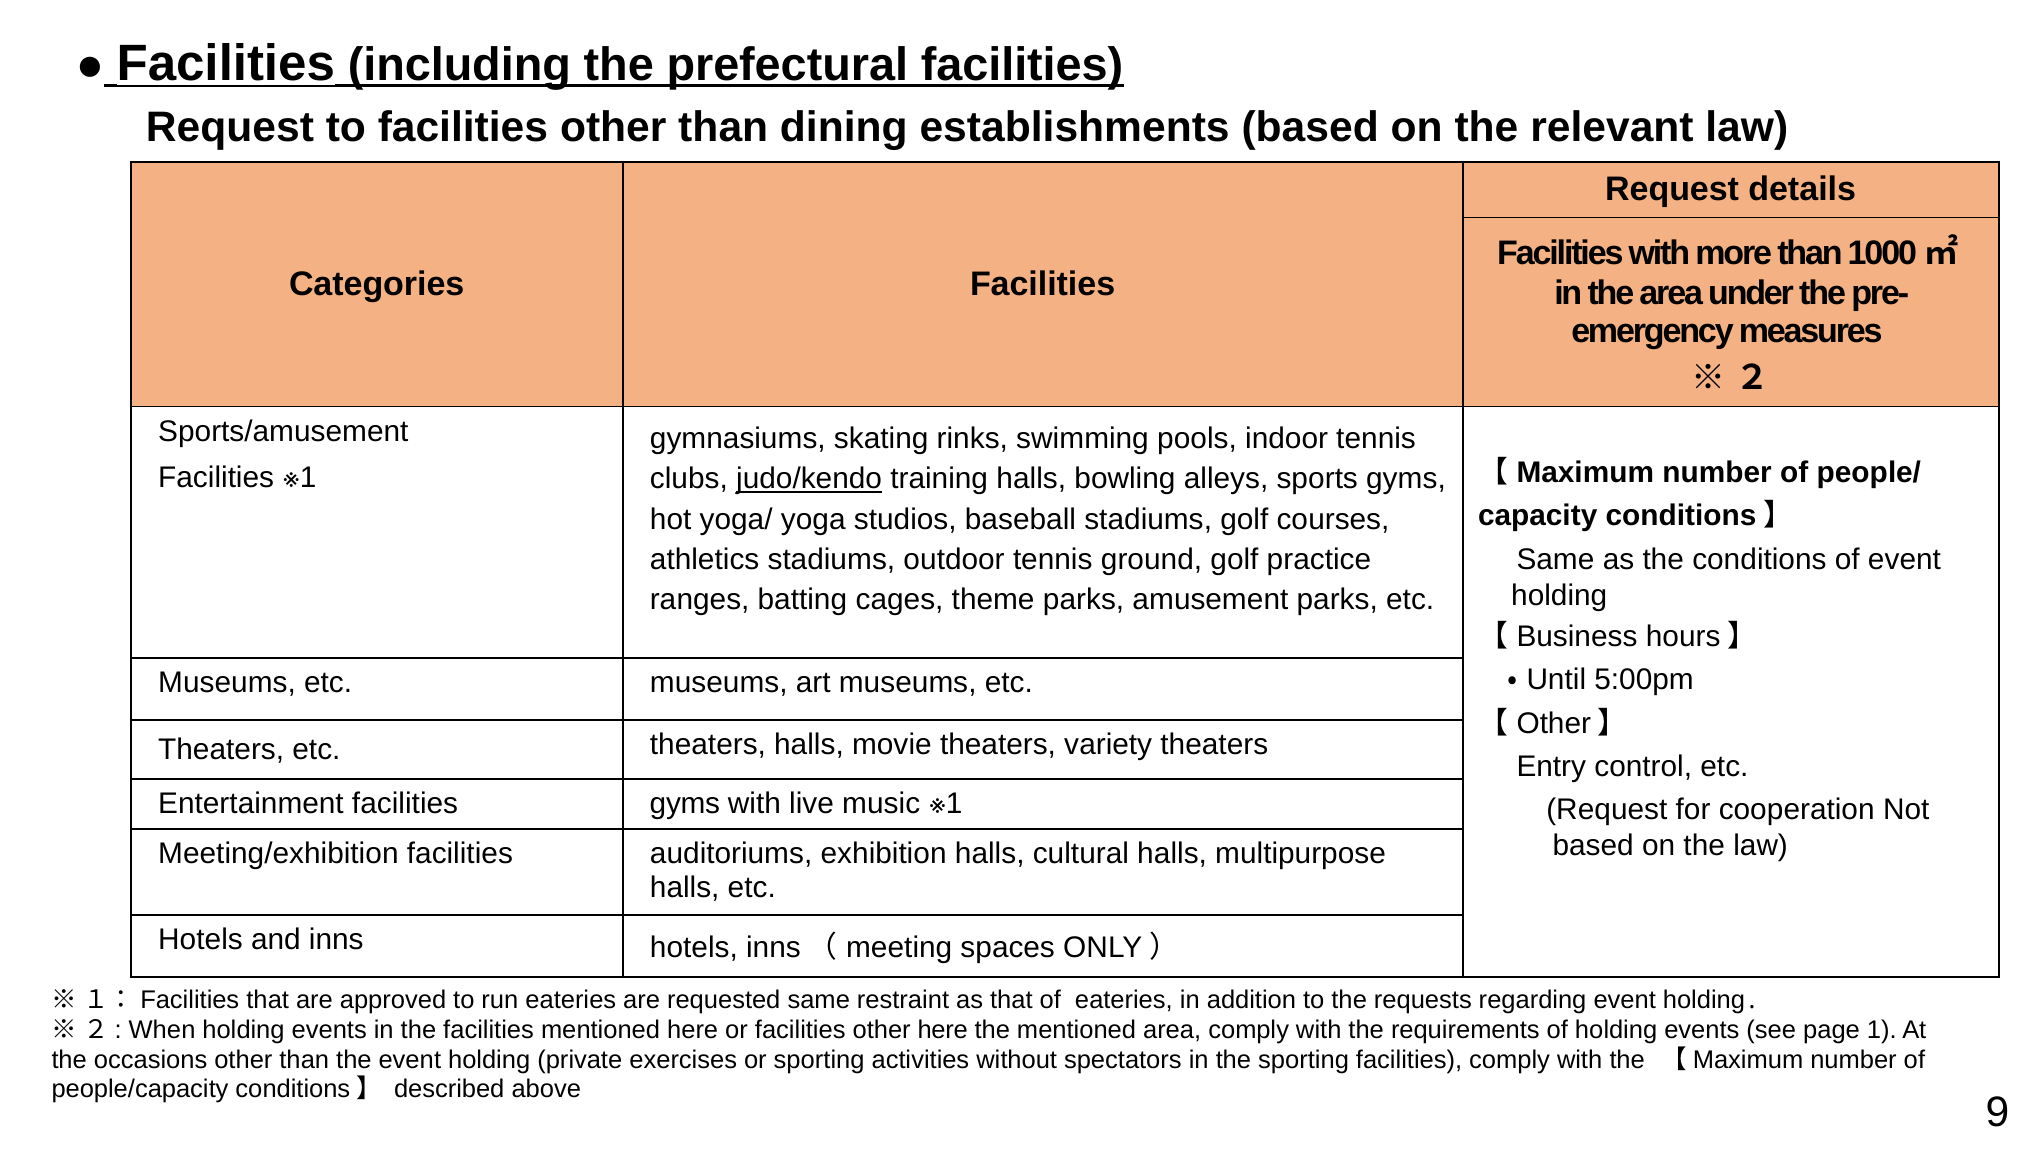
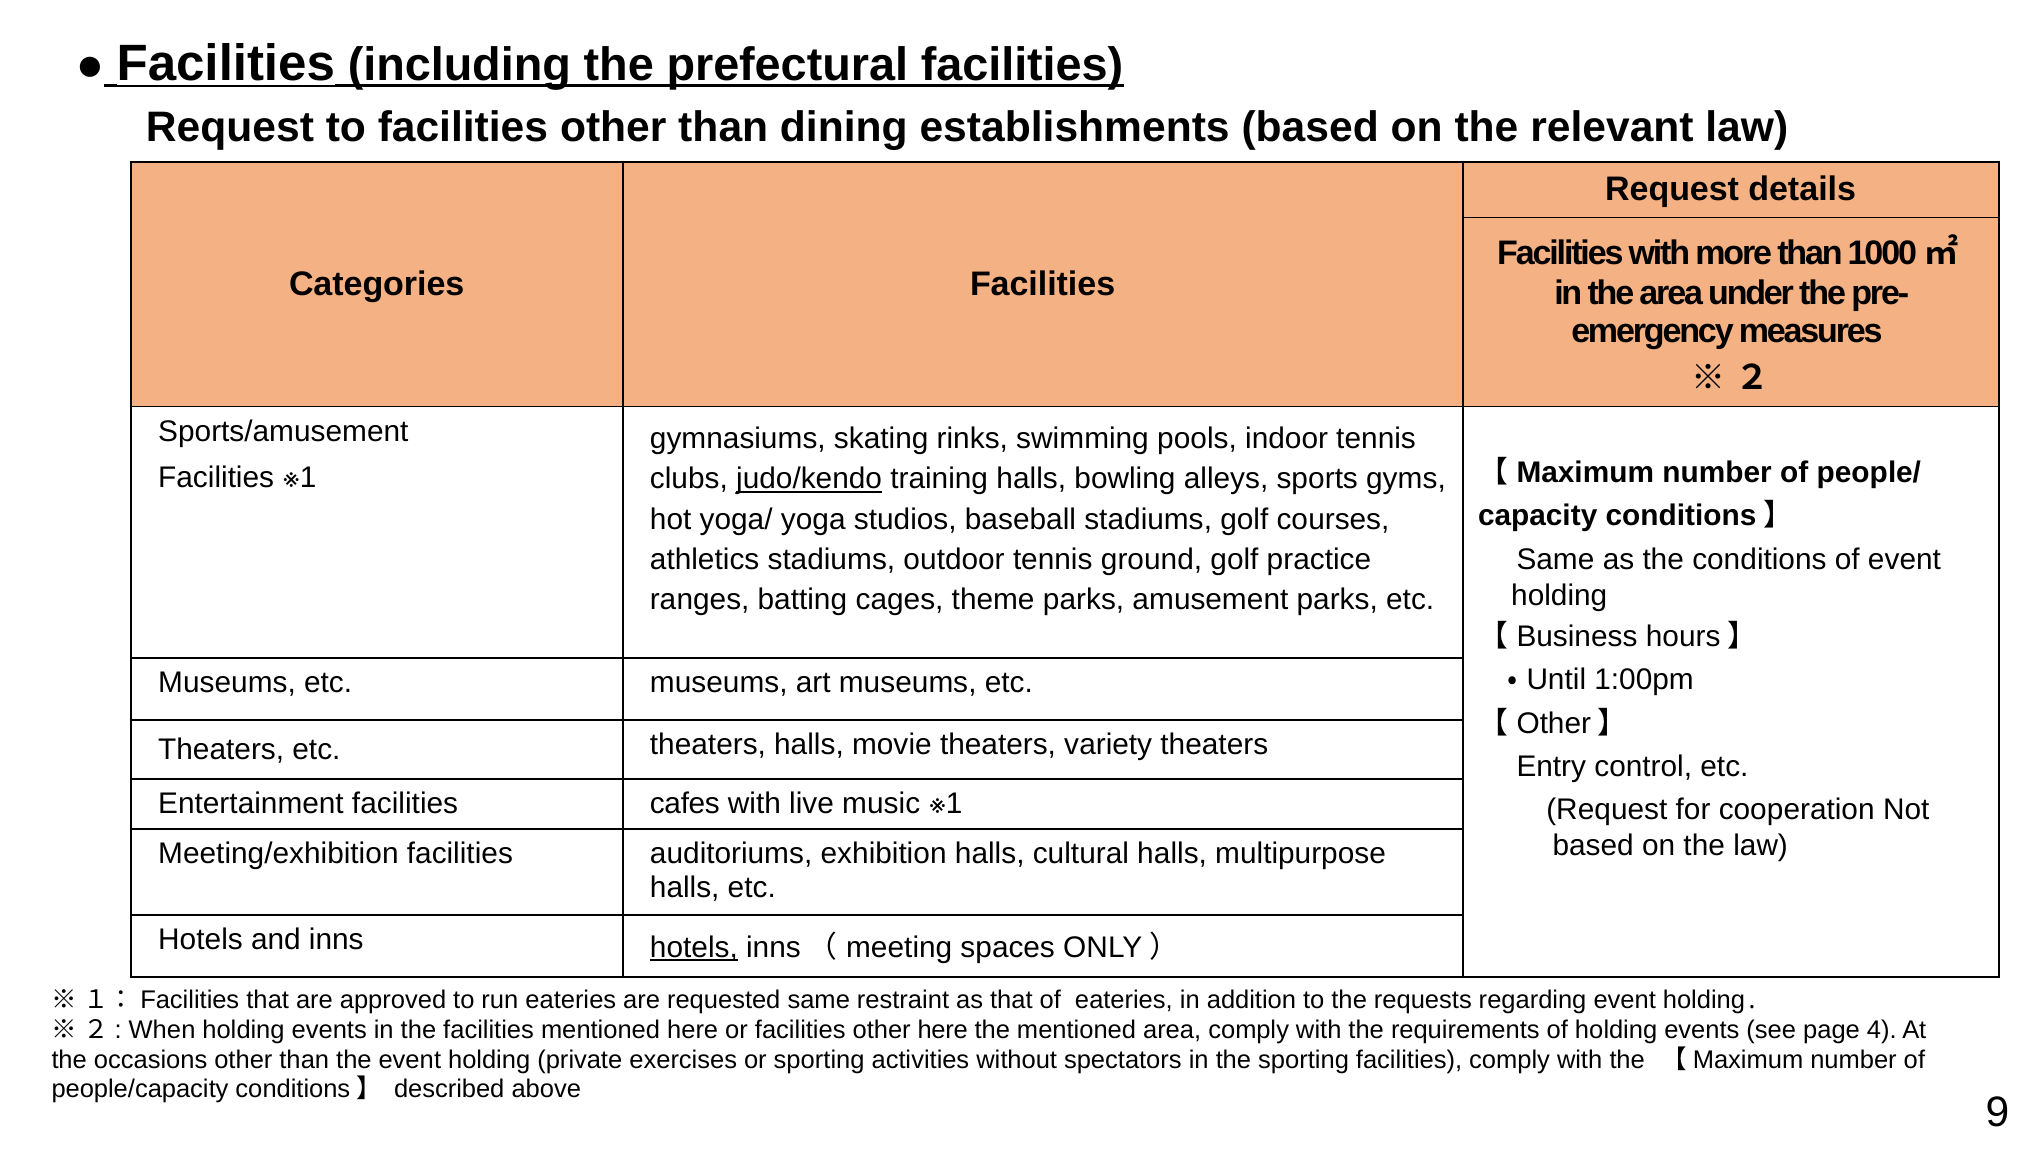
5:00pm: 5:00pm -> 1:00pm (1644, 680)
facilities gyms: gyms -> cafes (685, 804)
hotels underline: none -> present (694, 948)
page 1: 1 -> 4 (1882, 1030)
